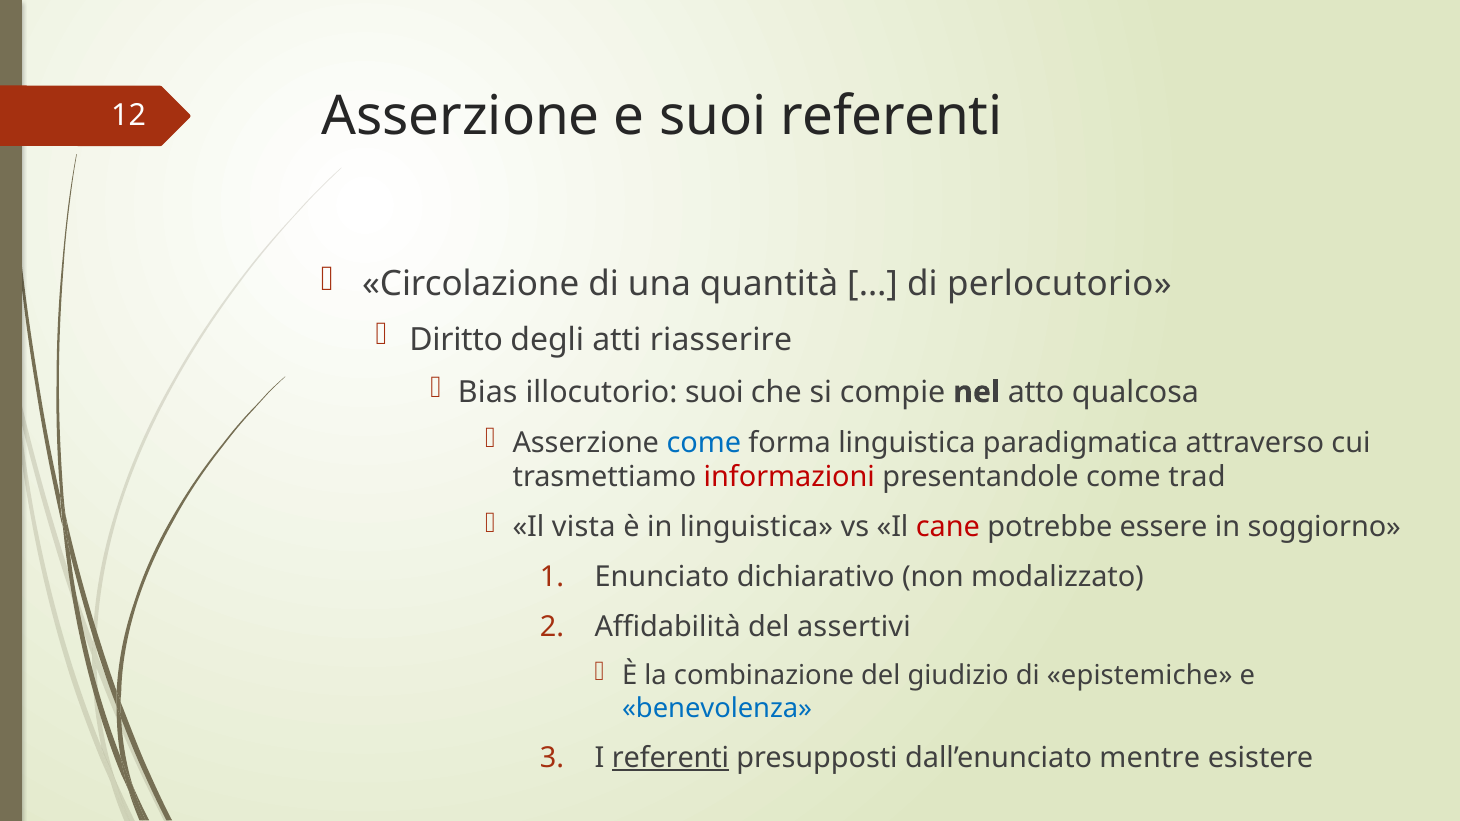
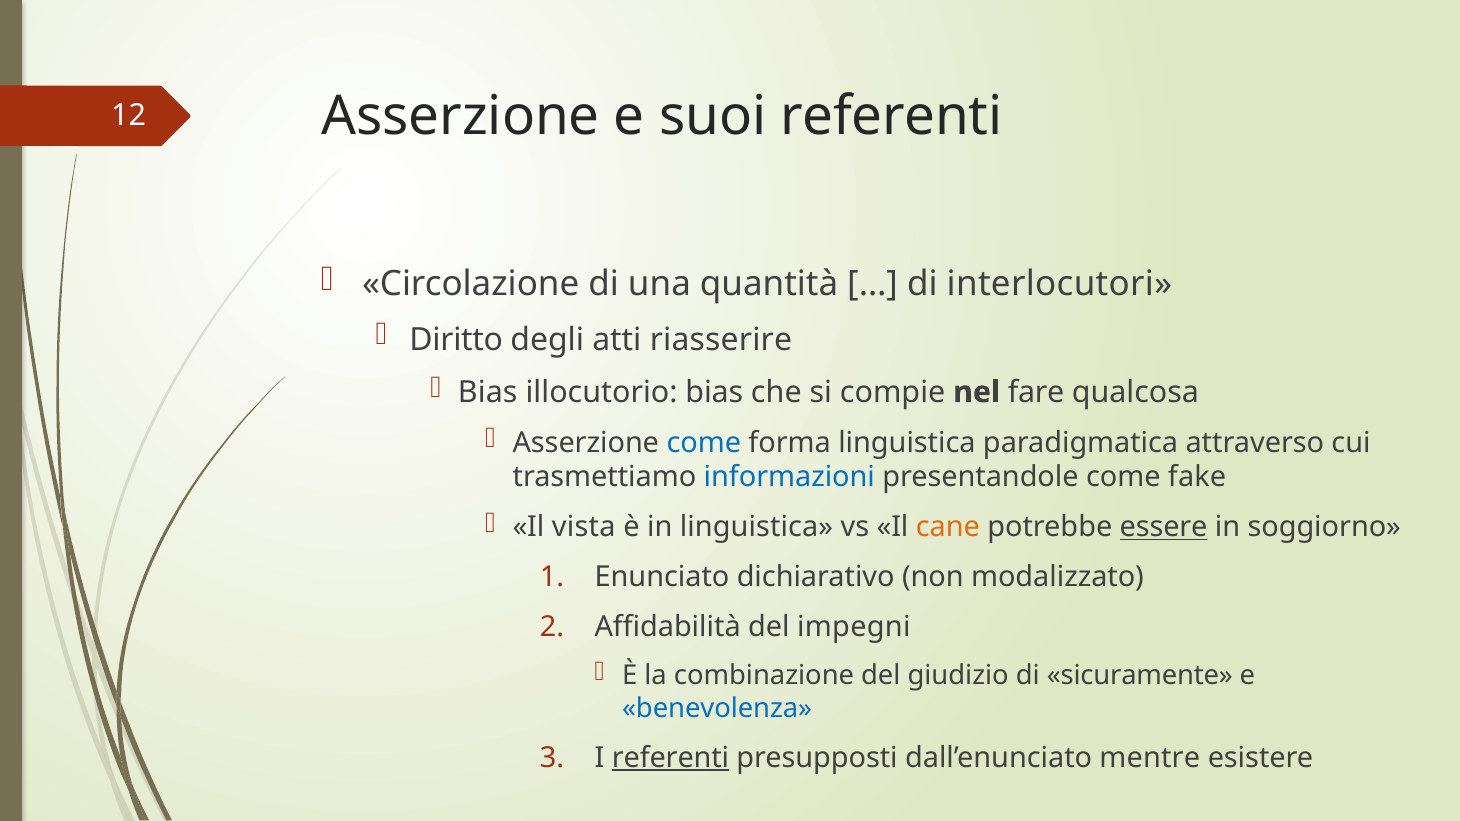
perlocutorio: perlocutorio -> interlocutori (1059, 284)
illocutorio suoi: suoi -> bias (714, 392)
atto: atto -> fare (1036, 392)
informazioni colour: red -> blue (789, 478)
trad: trad -> fake (1197, 478)
cane colour: red -> orange (948, 527)
essere underline: none -> present (1164, 527)
assertivi: assertivi -> impegni (854, 627)
epistemiche: epistemiche -> sicuramente (1140, 676)
